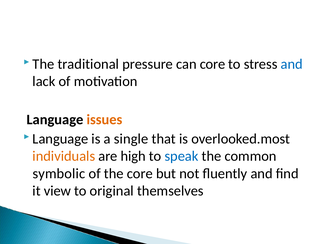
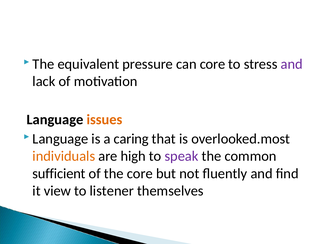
traditional: traditional -> equivalent (88, 64)
and colour: blue -> purple (292, 64)
single: single -> caring (131, 139)
speak colour: blue -> purple (181, 156)
symbolic: symbolic -> sufficient (59, 173)
original: original -> listener (112, 191)
